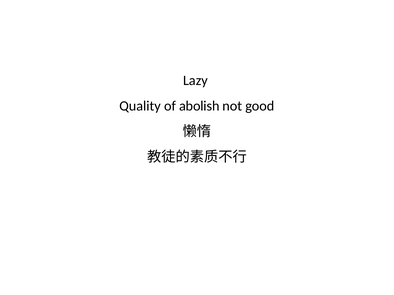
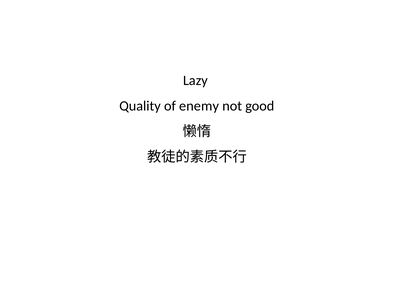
abolish: abolish -> enemy (199, 106)
